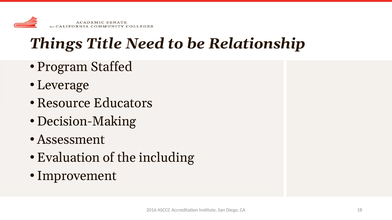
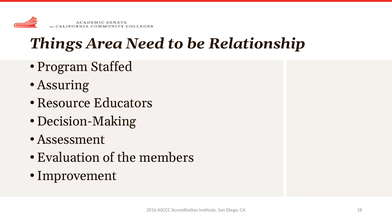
Title: Title -> Area (104, 44)
Leverage: Leverage -> Assuring (63, 85)
including: including -> members (167, 158)
